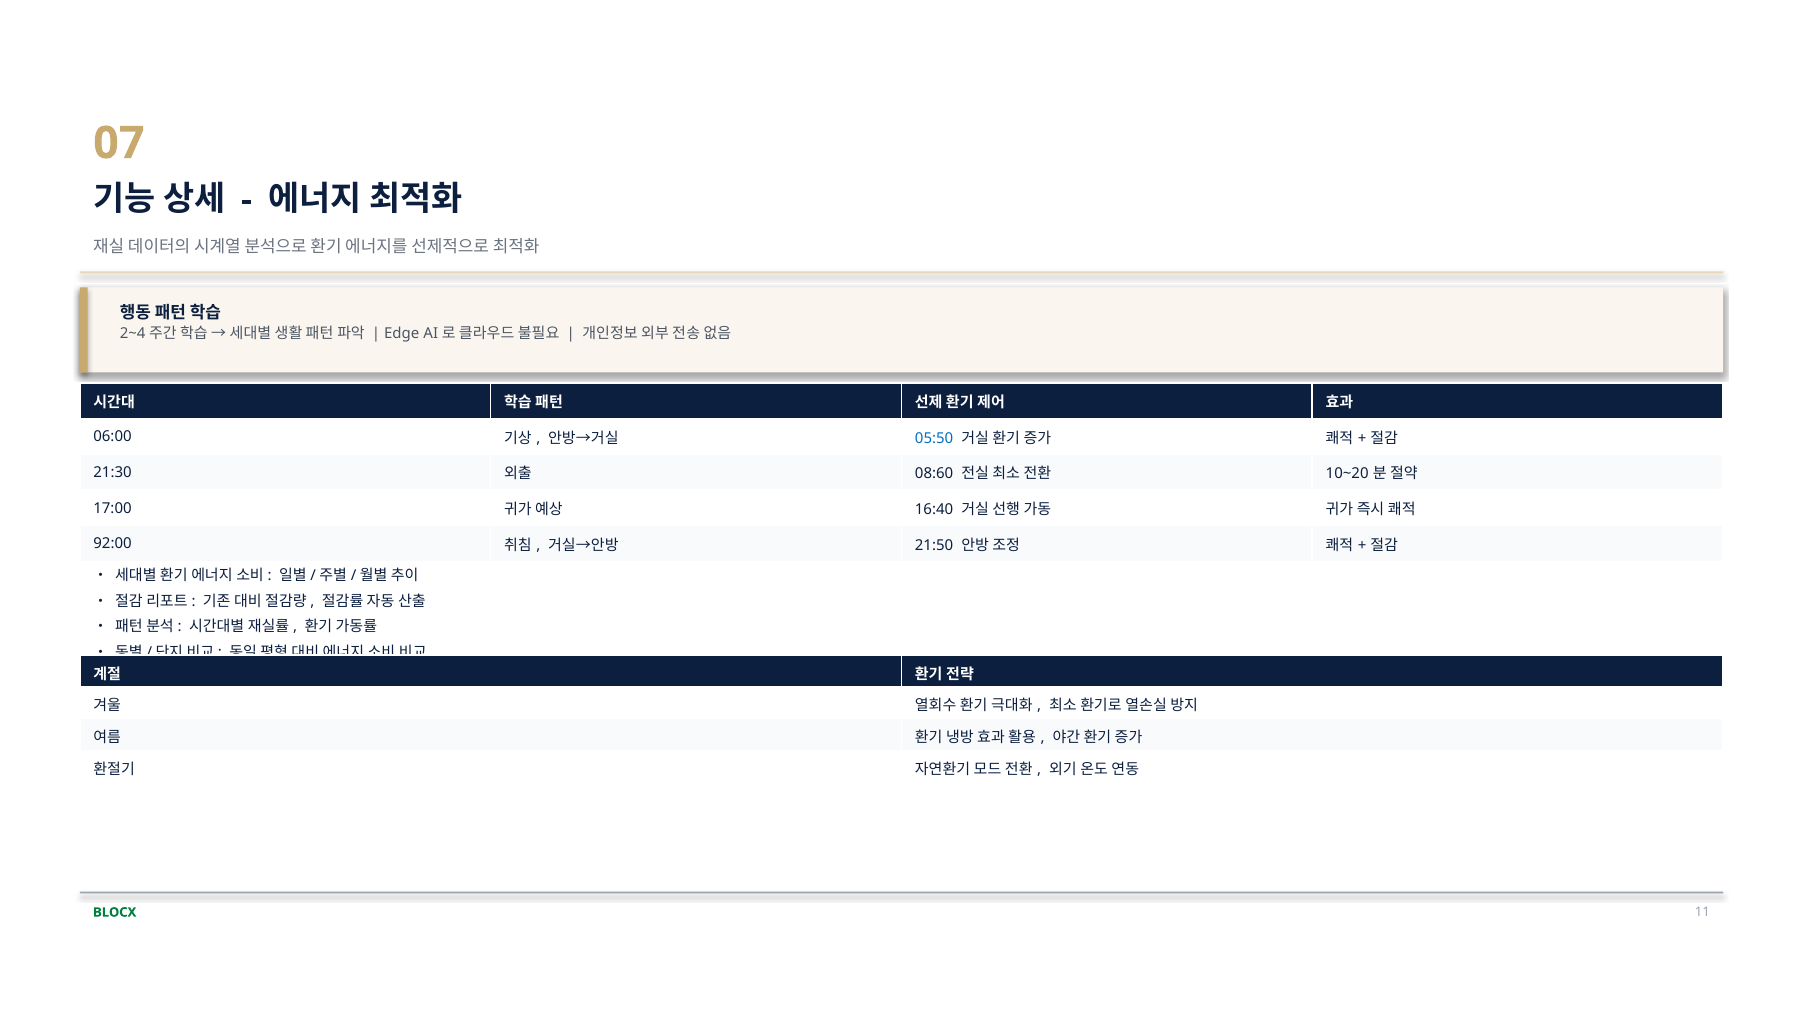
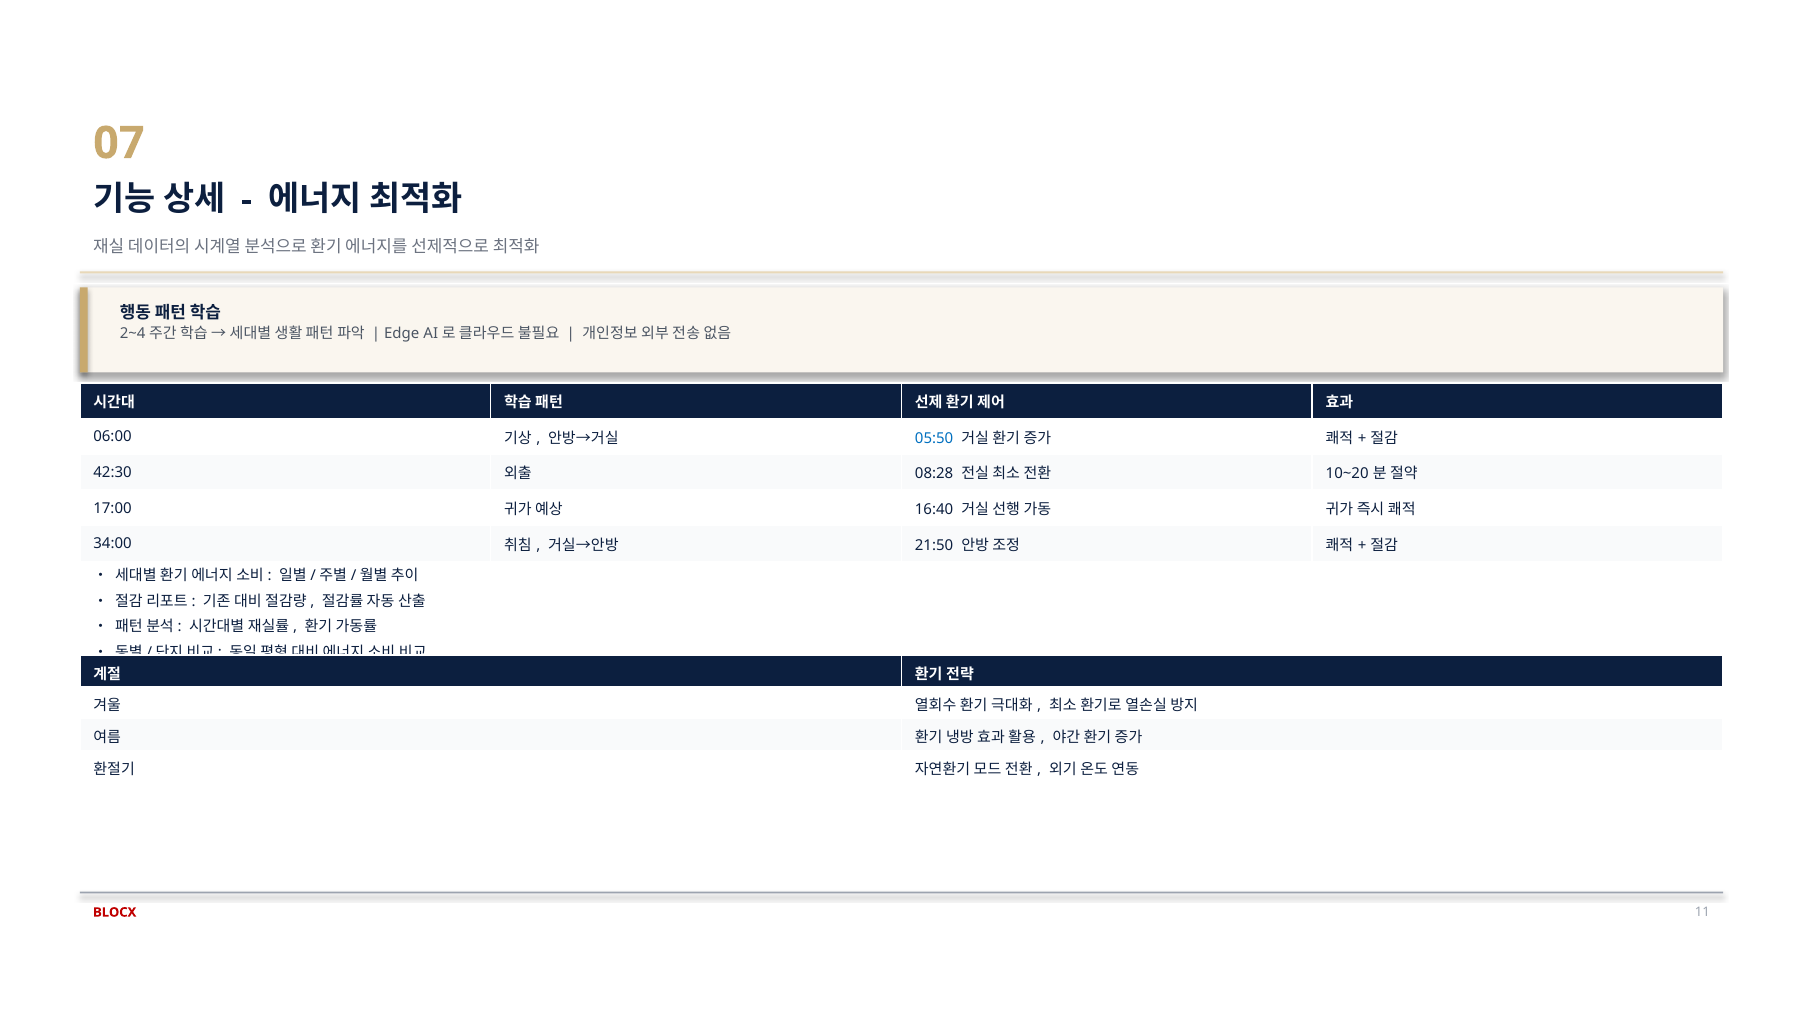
21:30: 21:30 -> 42:30 (113, 472)
08:60: 08:60 -> 08:28 (934, 474)
92:00: 92:00 -> 34:00 (113, 544)
BLOCX colour: green -> red (115, 912)
